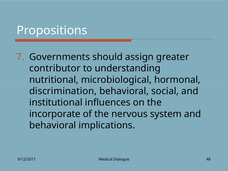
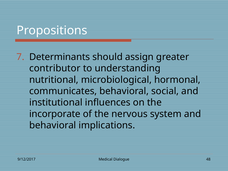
Governments: Governments -> Determinants (60, 57)
discrimination: discrimination -> communicates (63, 91)
